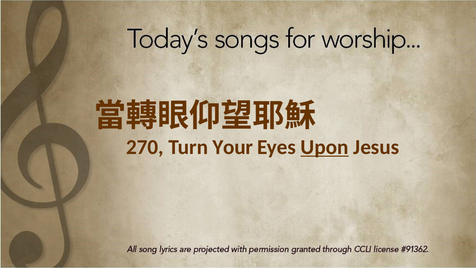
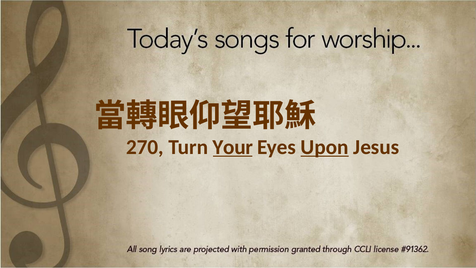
Your underline: none -> present (233, 147)
